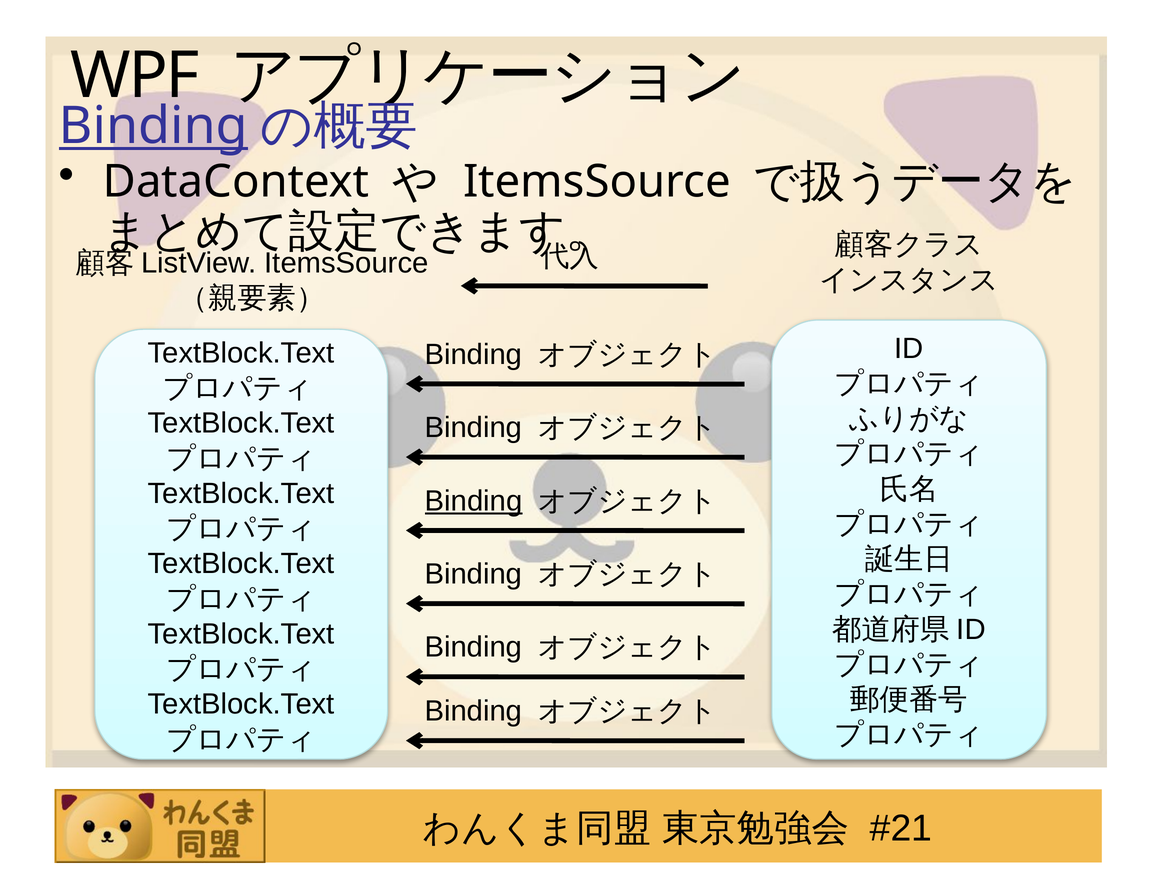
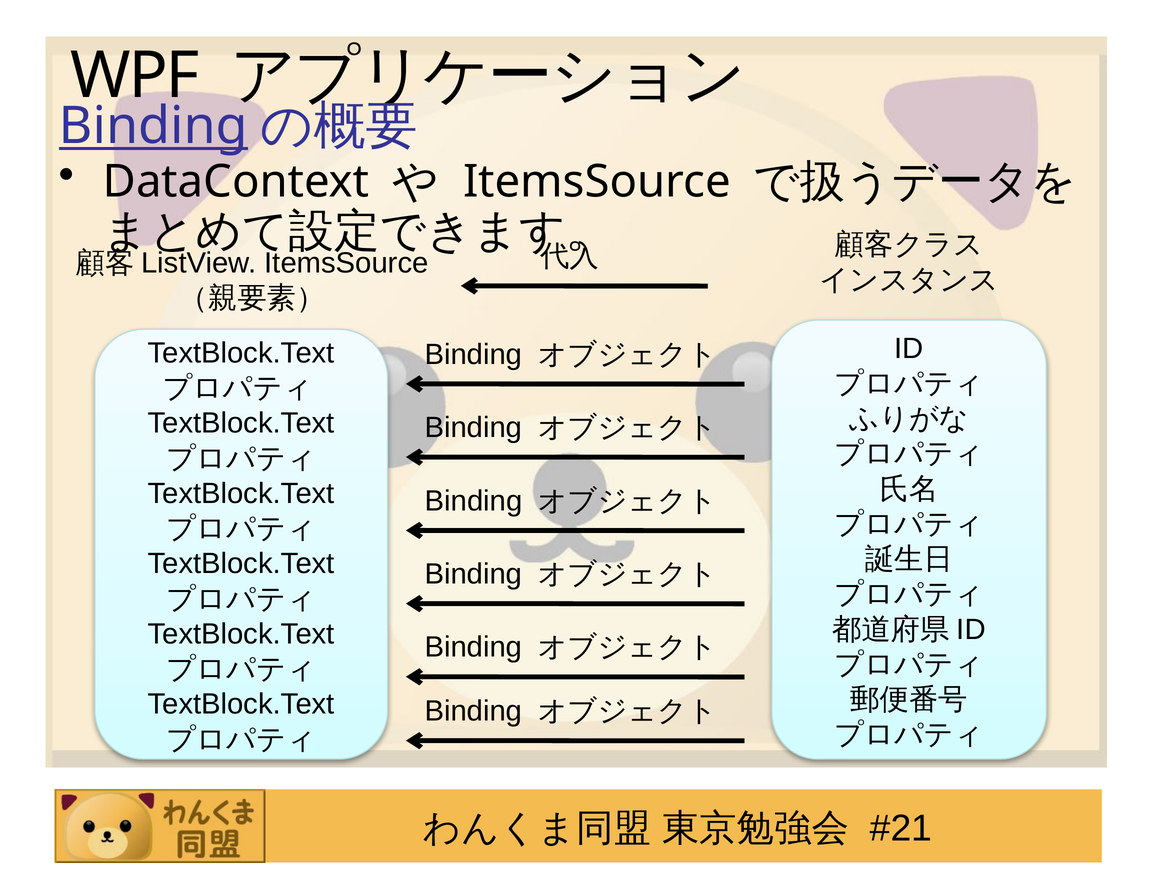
Binding underline: present -> none (474, 501)
